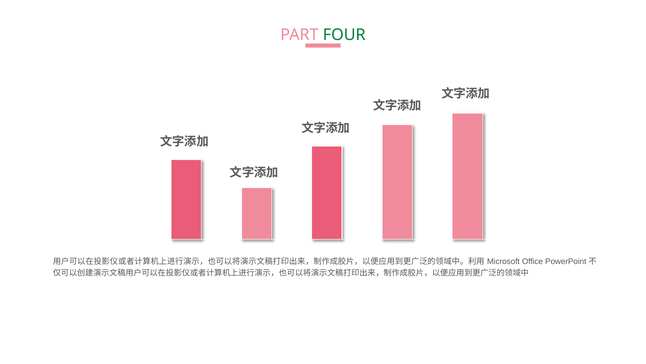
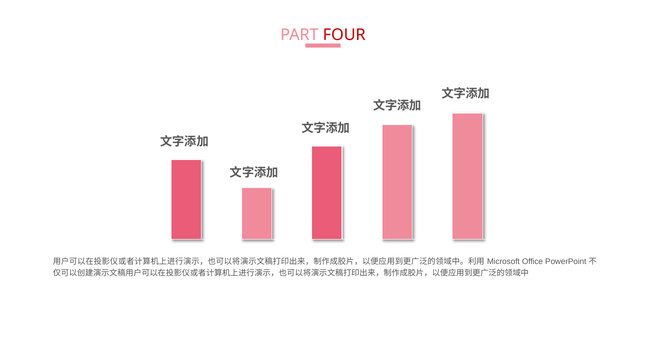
FOUR colour: green -> red (344, 35)
